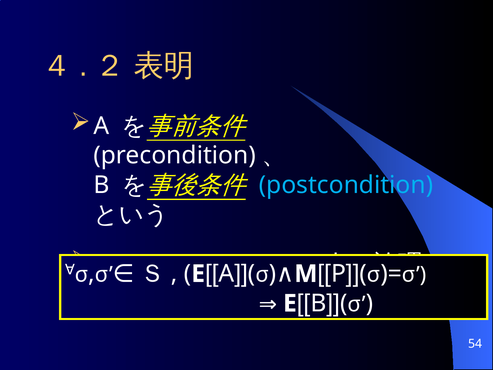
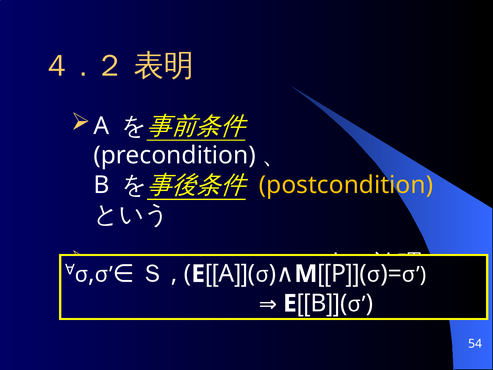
postcondition colour: light blue -> yellow (346, 185)
